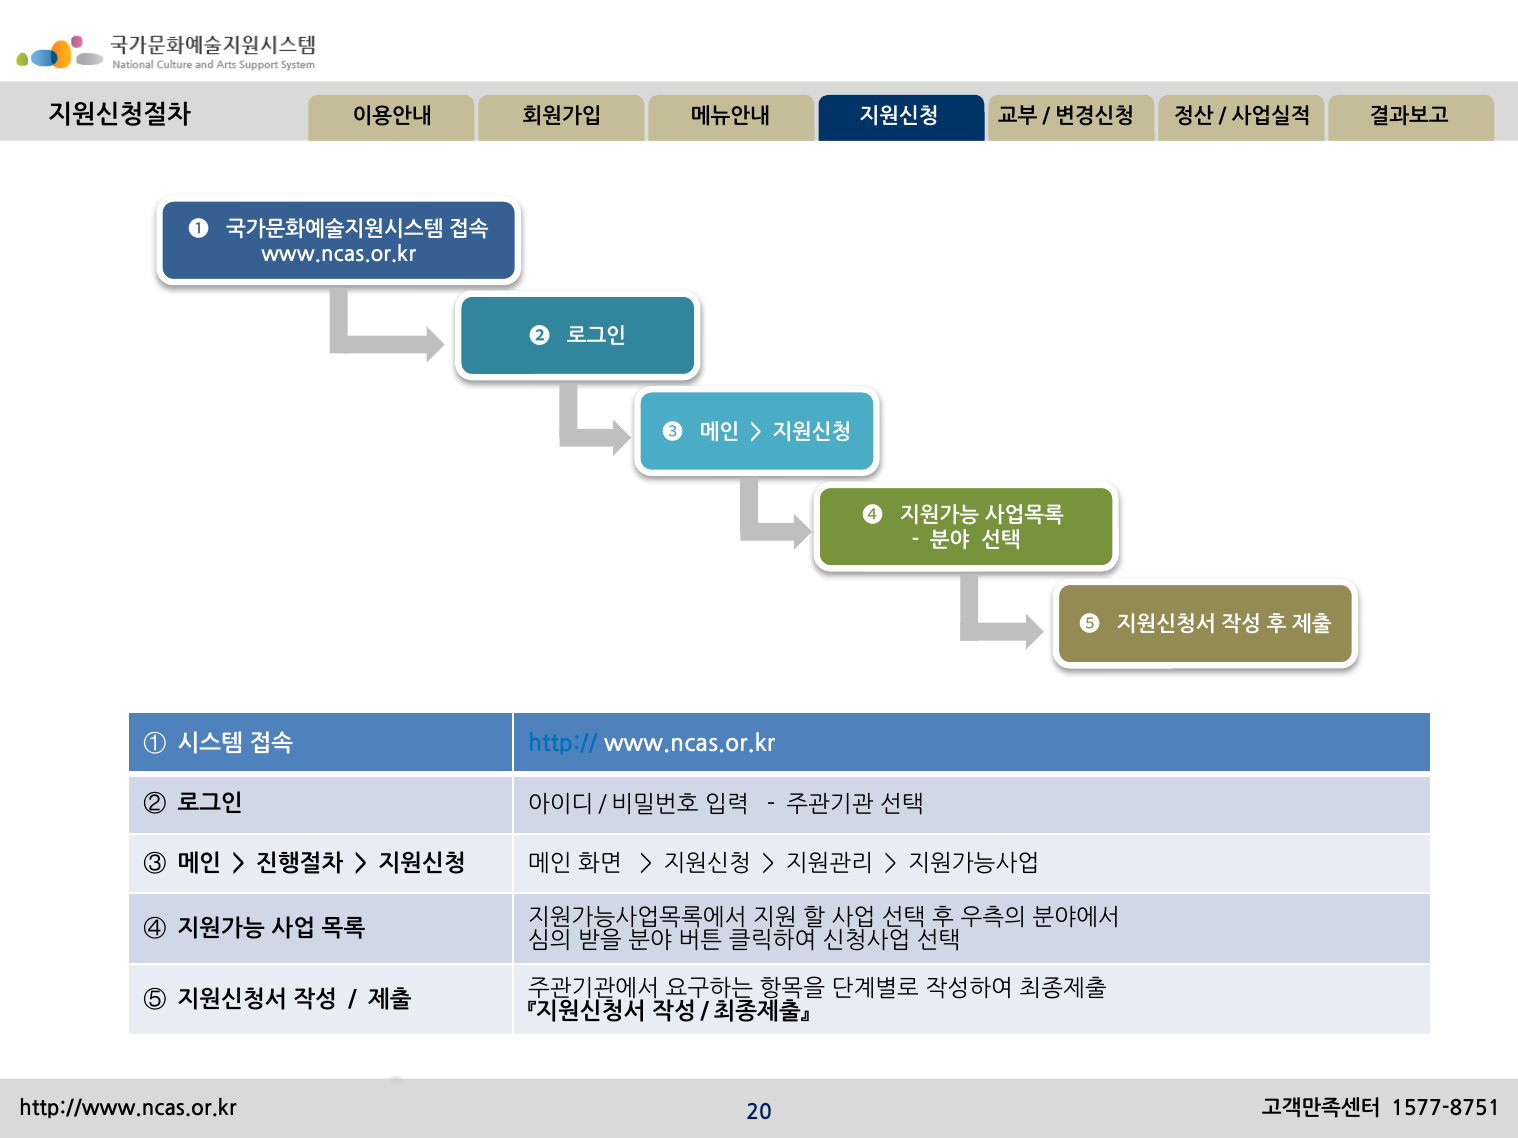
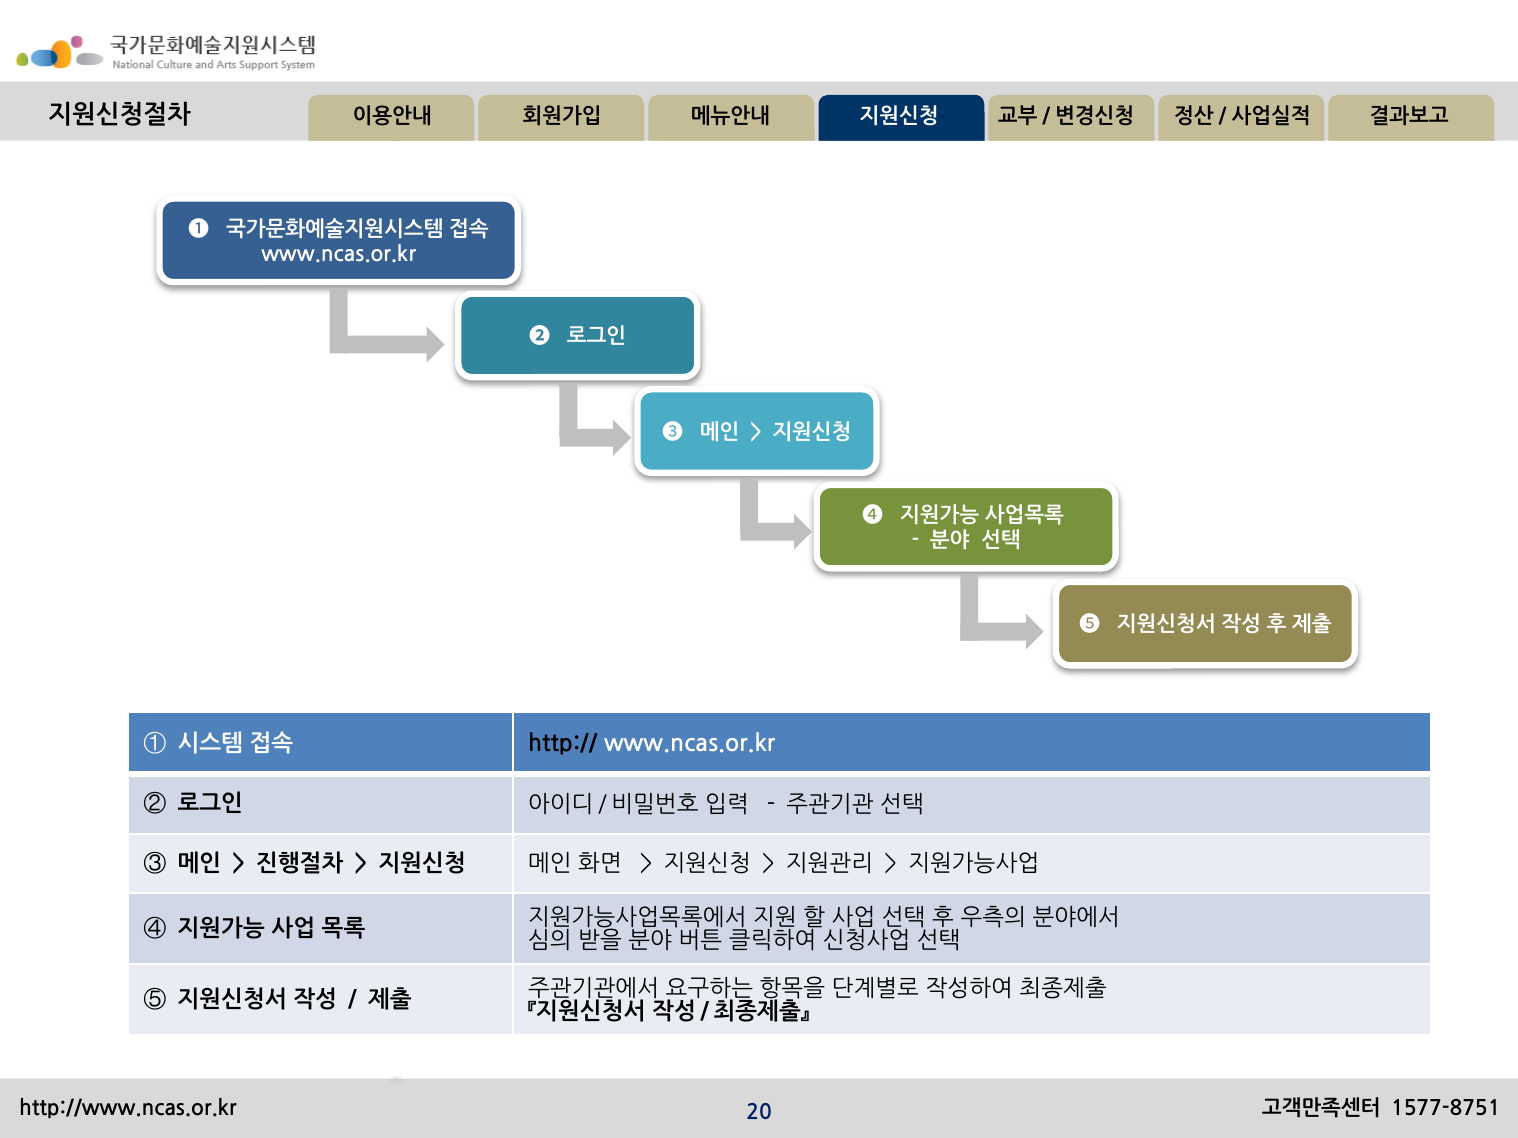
http:// colour: blue -> black (563, 744)
